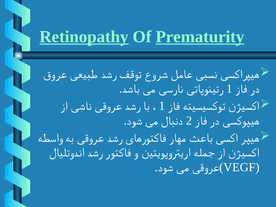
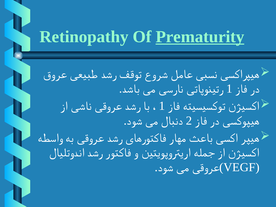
Retinopathy underline: present -> none (84, 37)
